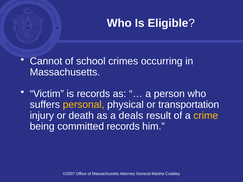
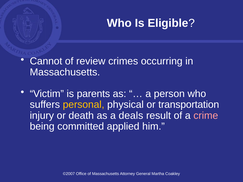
school: school -> review (91, 61)
is records: records -> parents (93, 94)
crime colour: yellow -> pink (206, 116)
committed records: records -> applied (123, 127)
